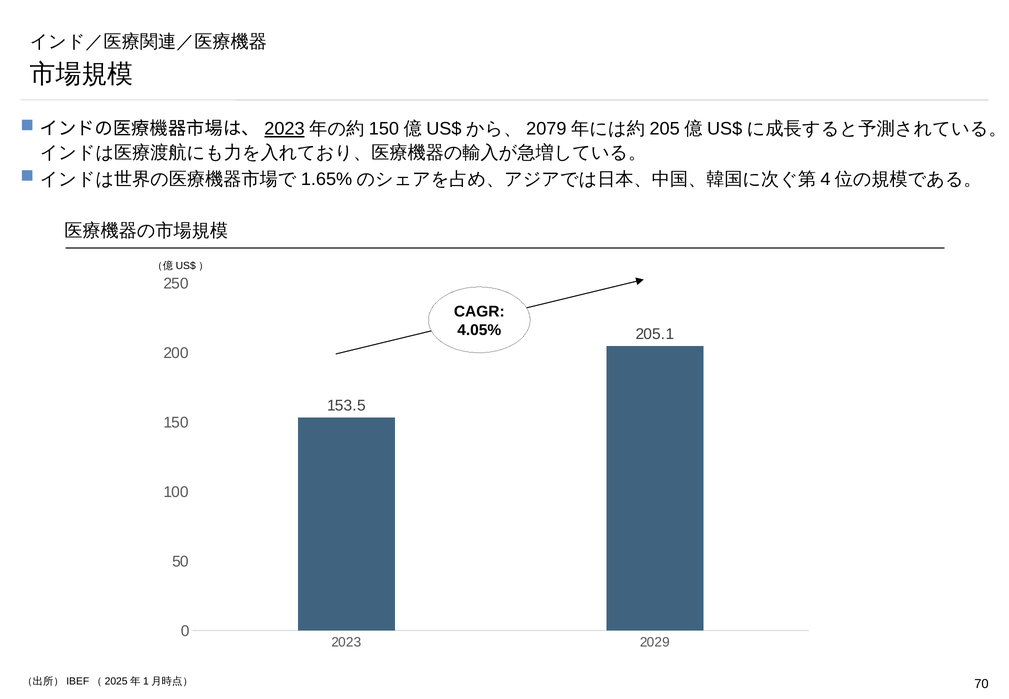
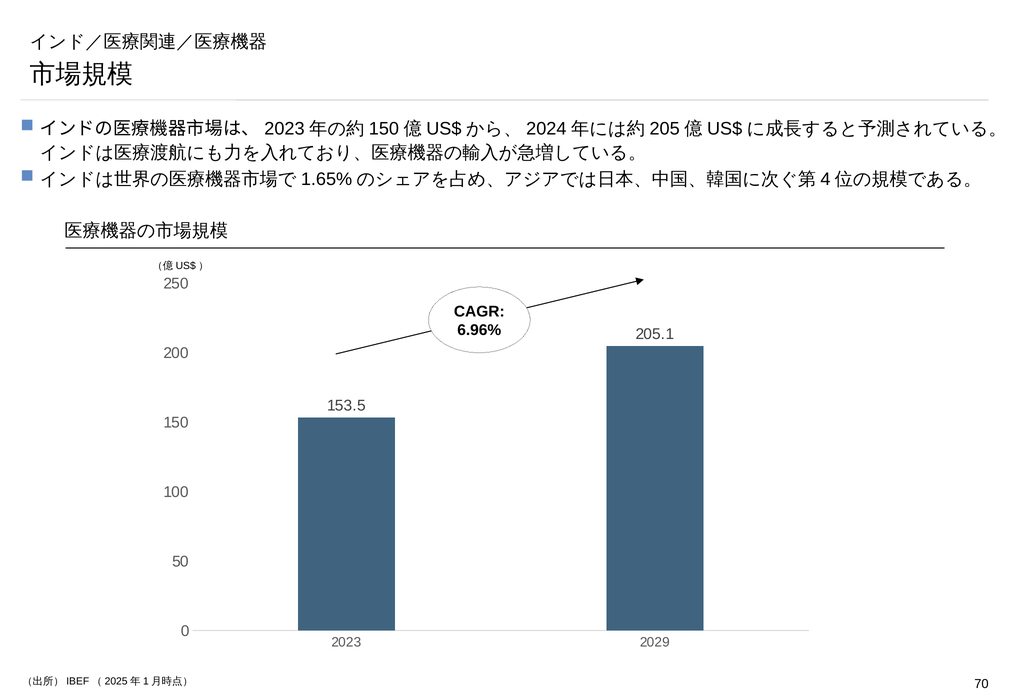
2023 underline: present -> none (284, 129)
2079: 2079 -> 2024 (546, 129)
4.05%: 4.05% -> 6.96% (479, 330)
